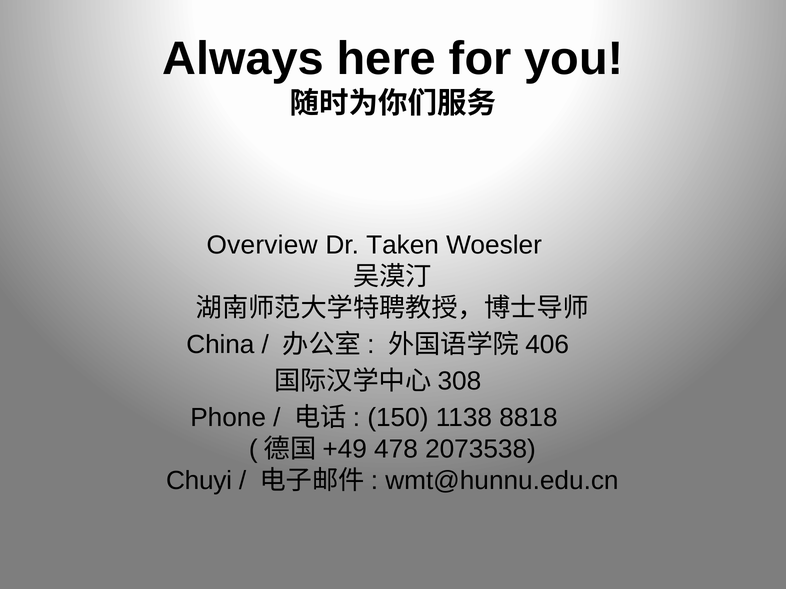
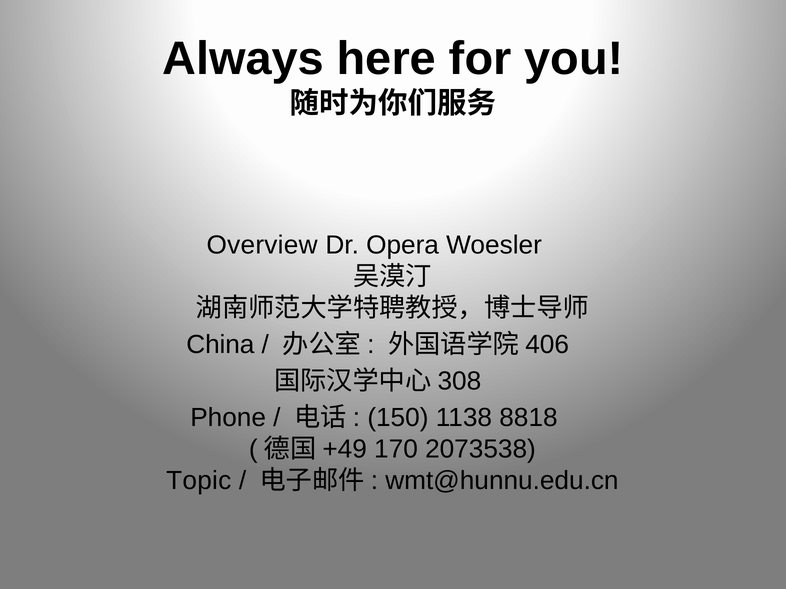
Taken: Taken -> Opera (403, 245)
478: 478 -> 170 (396, 450)
Chuyi: Chuyi -> Topic (199, 481)
